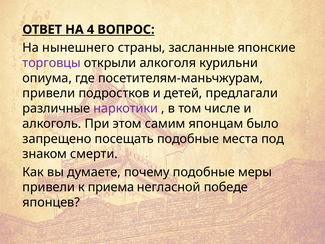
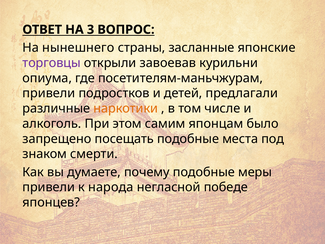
4: 4 -> 3 (91, 30)
алкоголя: алкоголя -> завоевав (168, 63)
наркотики colour: purple -> orange (126, 108)
приема: приема -> народа (111, 187)
